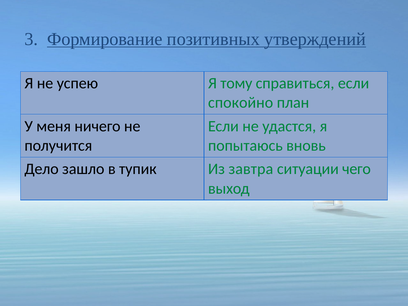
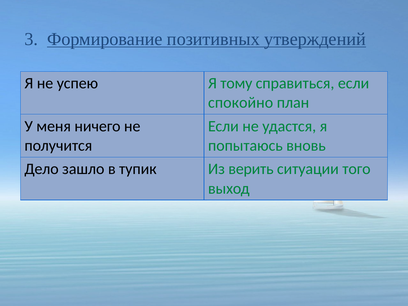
завтра: завтра -> верить (251, 169)
чего: чего -> того (356, 169)
